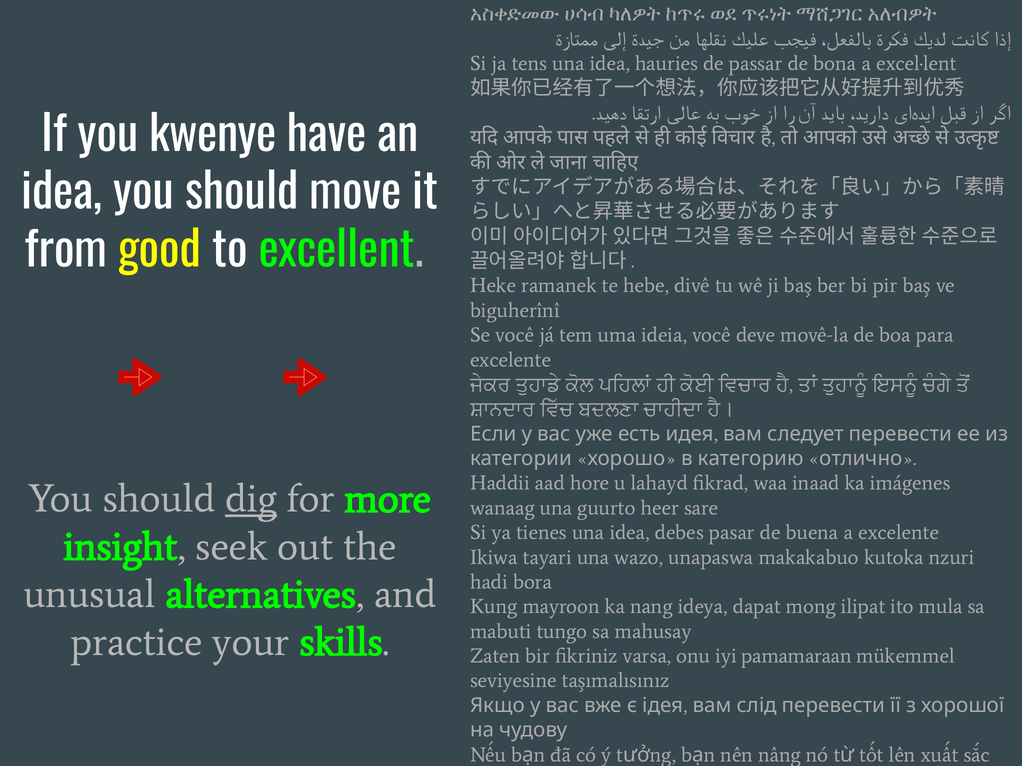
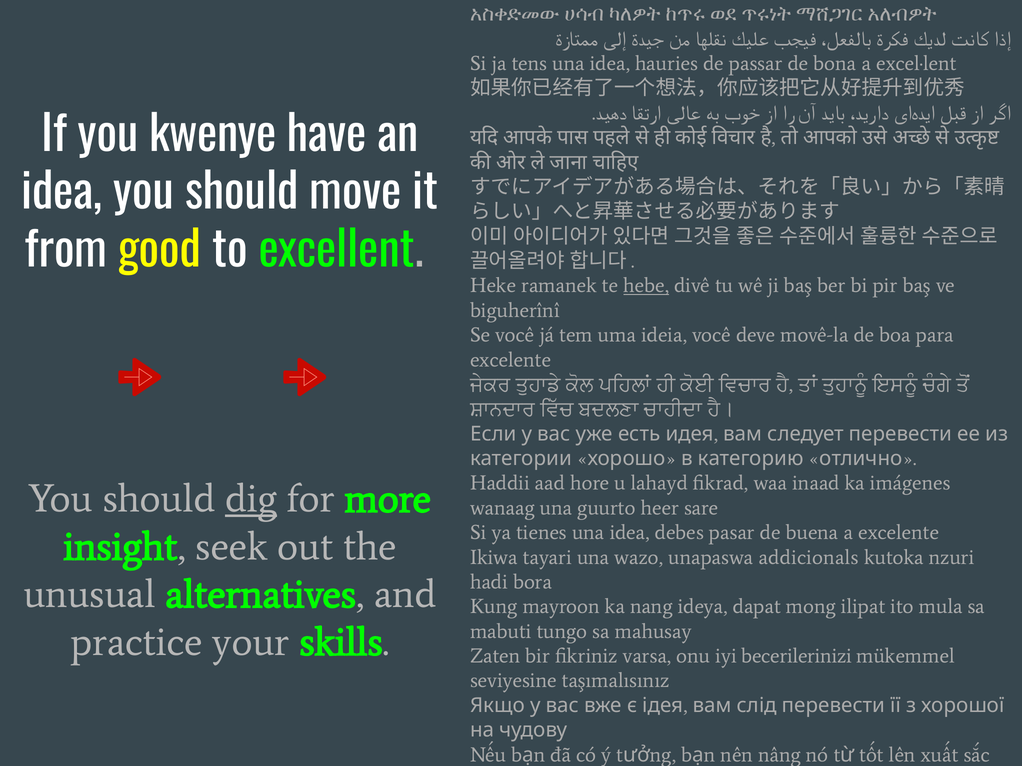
hebe underline: none -> present (646, 286)
makakabuo: makakabuo -> addicionals (809, 558)
pamamaraan: pamamaraan -> becerilerinizi (797, 656)
